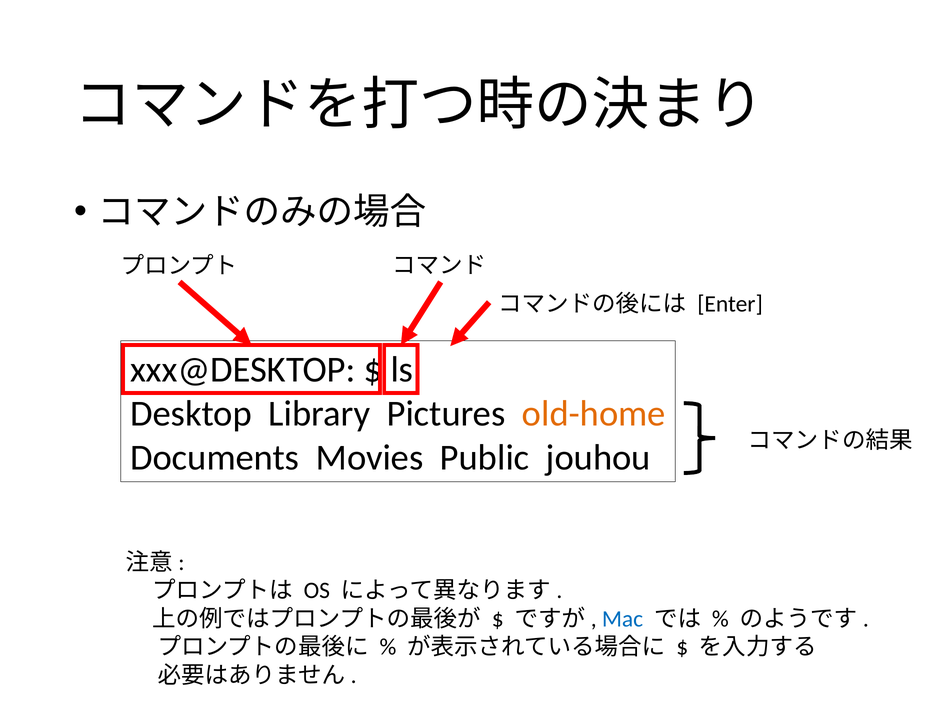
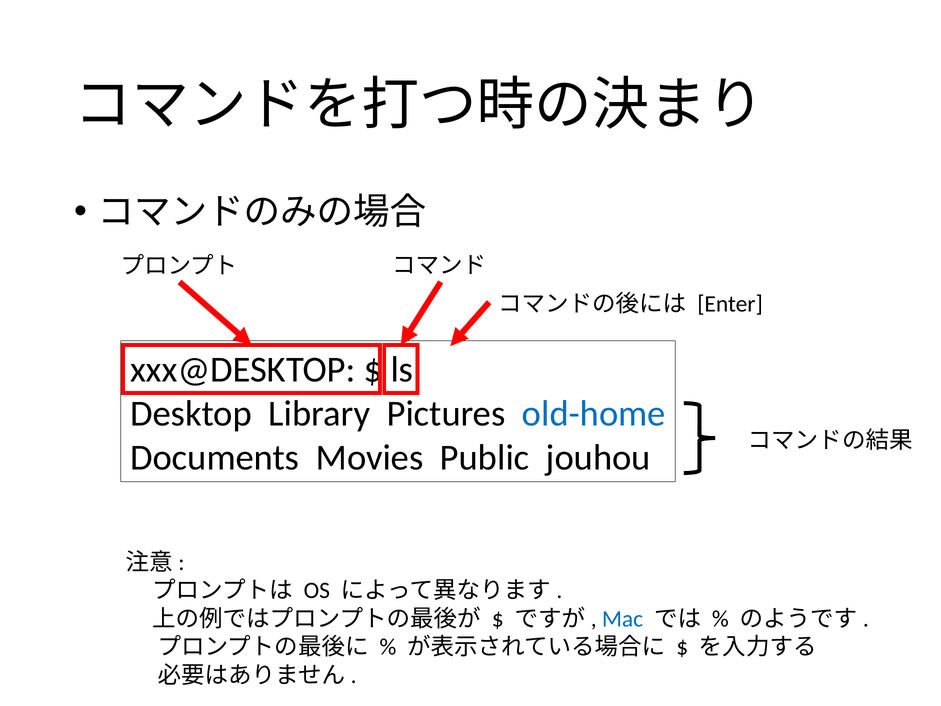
old-home colour: orange -> blue (594, 414)
